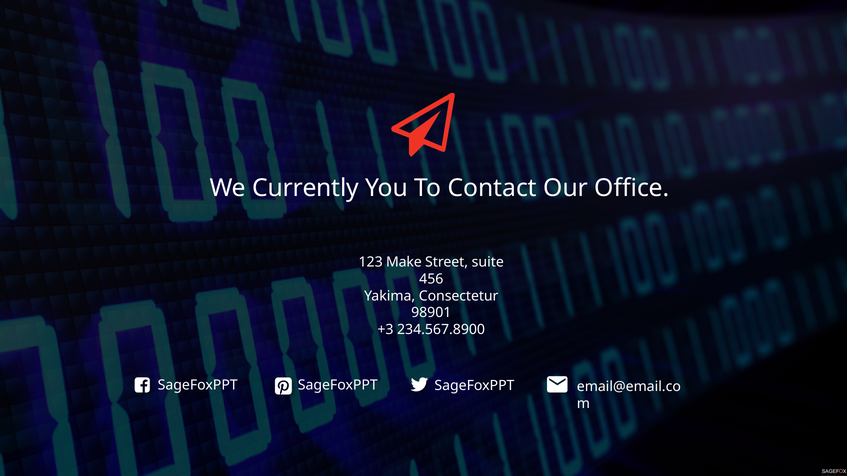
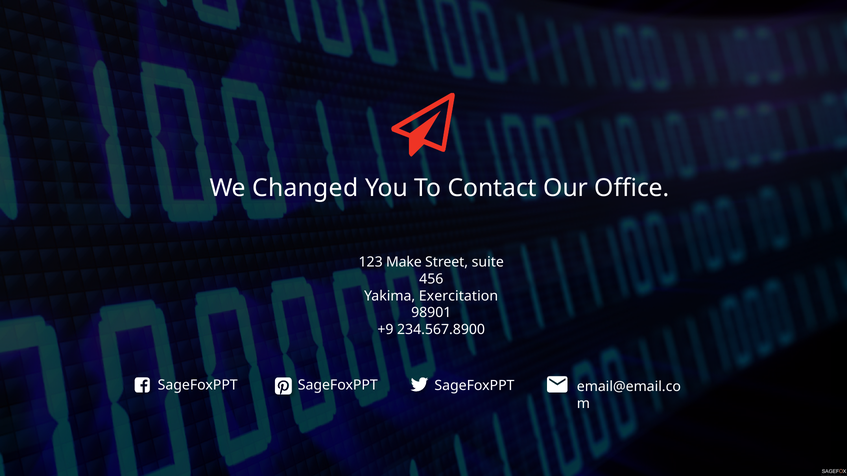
Currently: Currently -> Changed (305, 188)
Consectetur: Consectetur -> Exercitation (459, 296)
+3: +3 -> +9 (385, 330)
